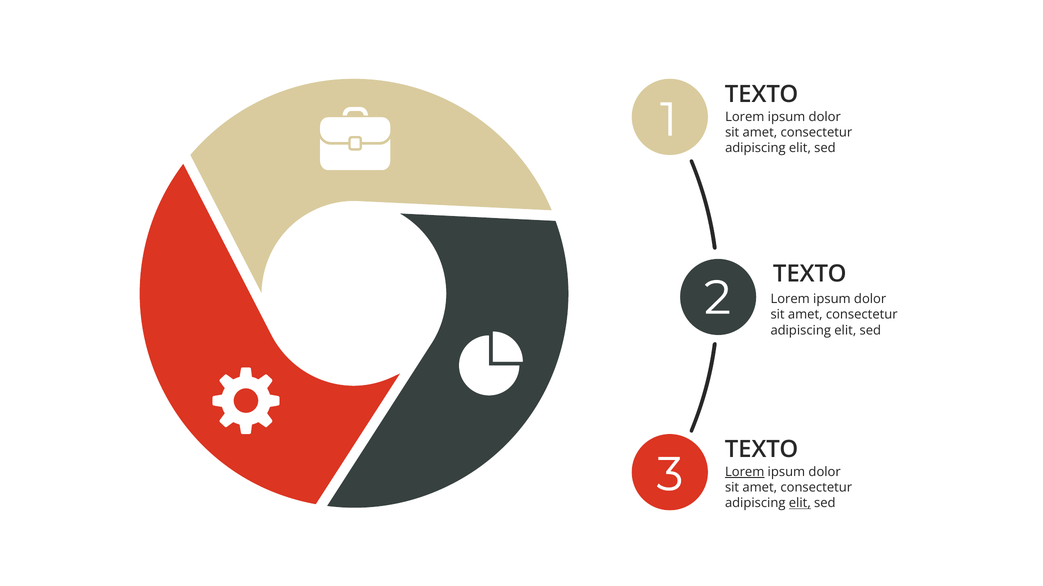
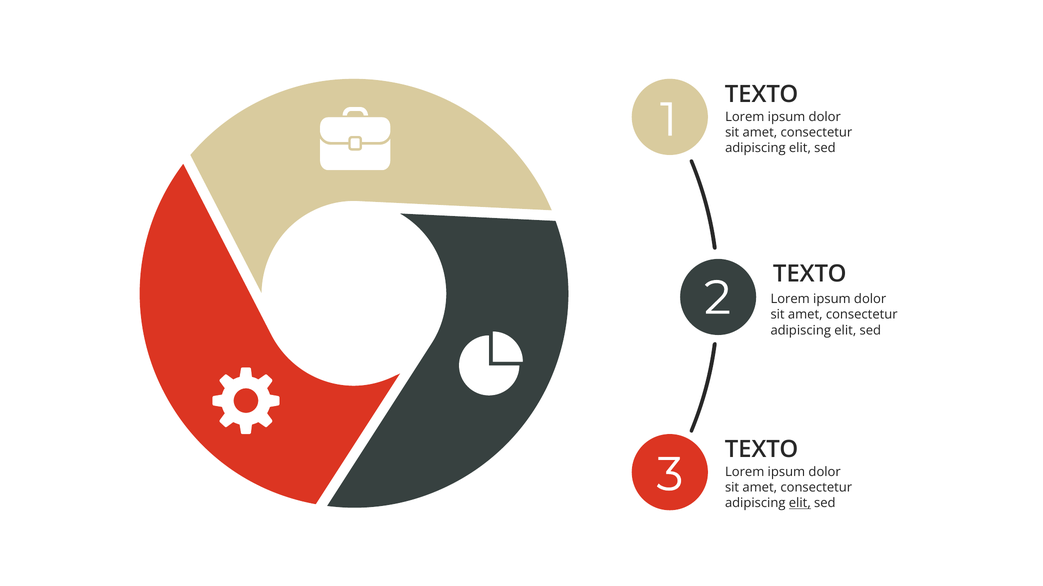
Lorem underline: present -> none (745, 472)
